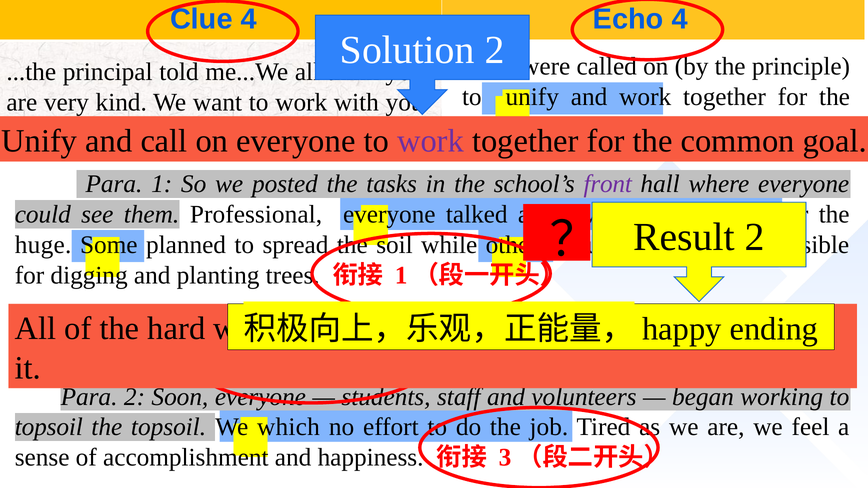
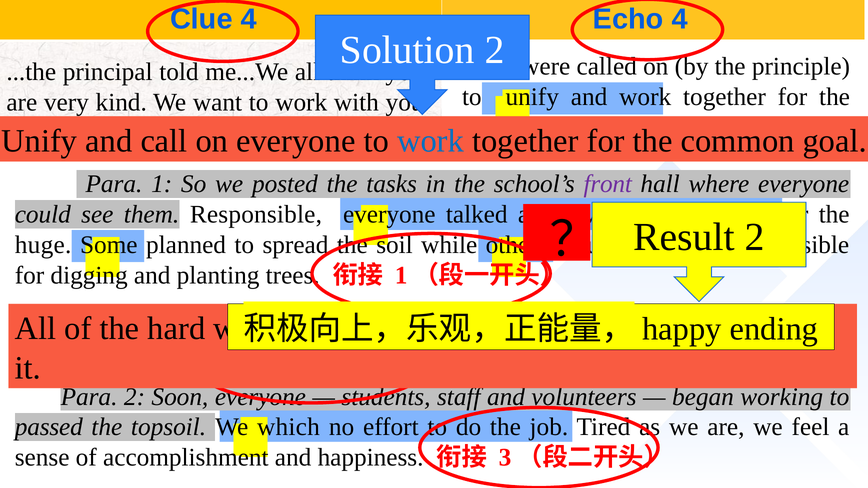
work colour: purple -> blue (430, 141)
them Professional: Professional -> Responsible (256, 215)
topsoil: topsoil -> passed (49, 427)
